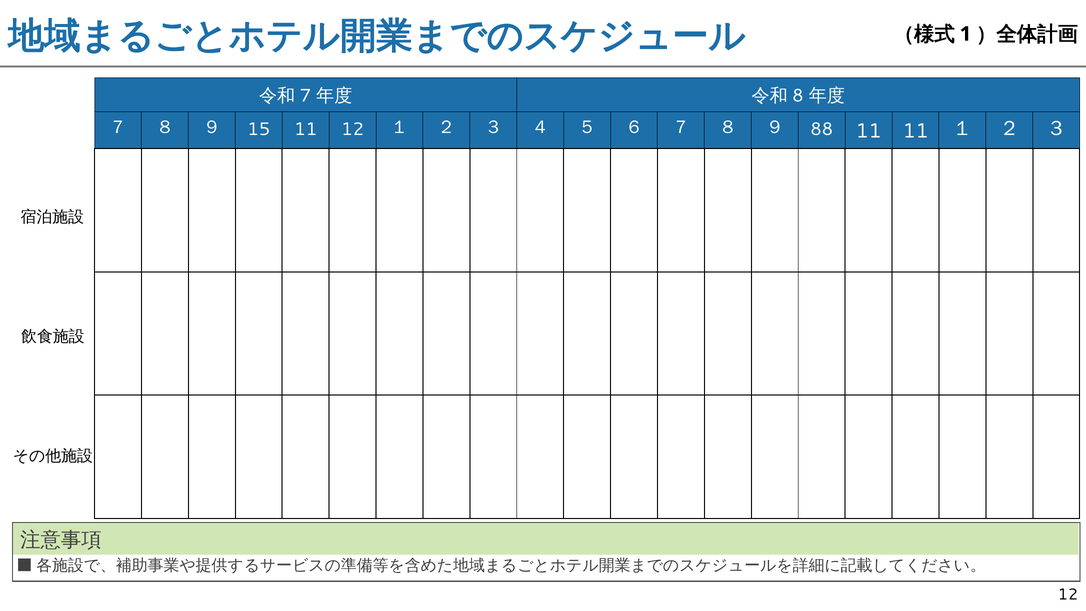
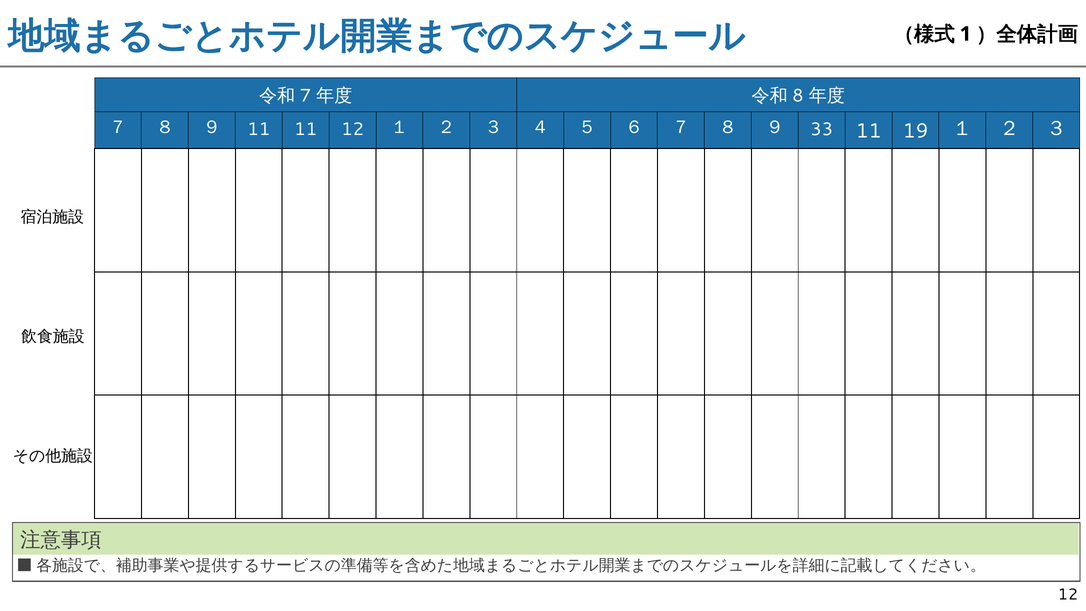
９ 15: 15 -> 11 (259, 129)
88: 88 -> 33 (822, 129)
11 11: 11 -> 19 (916, 131)
